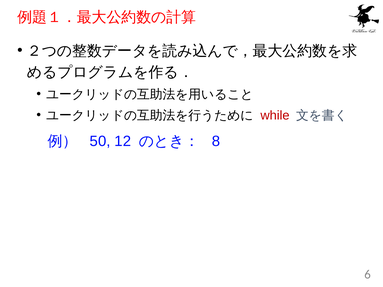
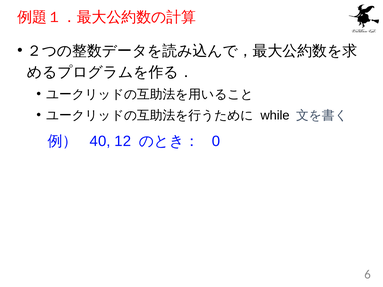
while colour: red -> black (275, 116)
50: 50 -> 40 (100, 141)
8: 8 -> 0 (216, 141)
